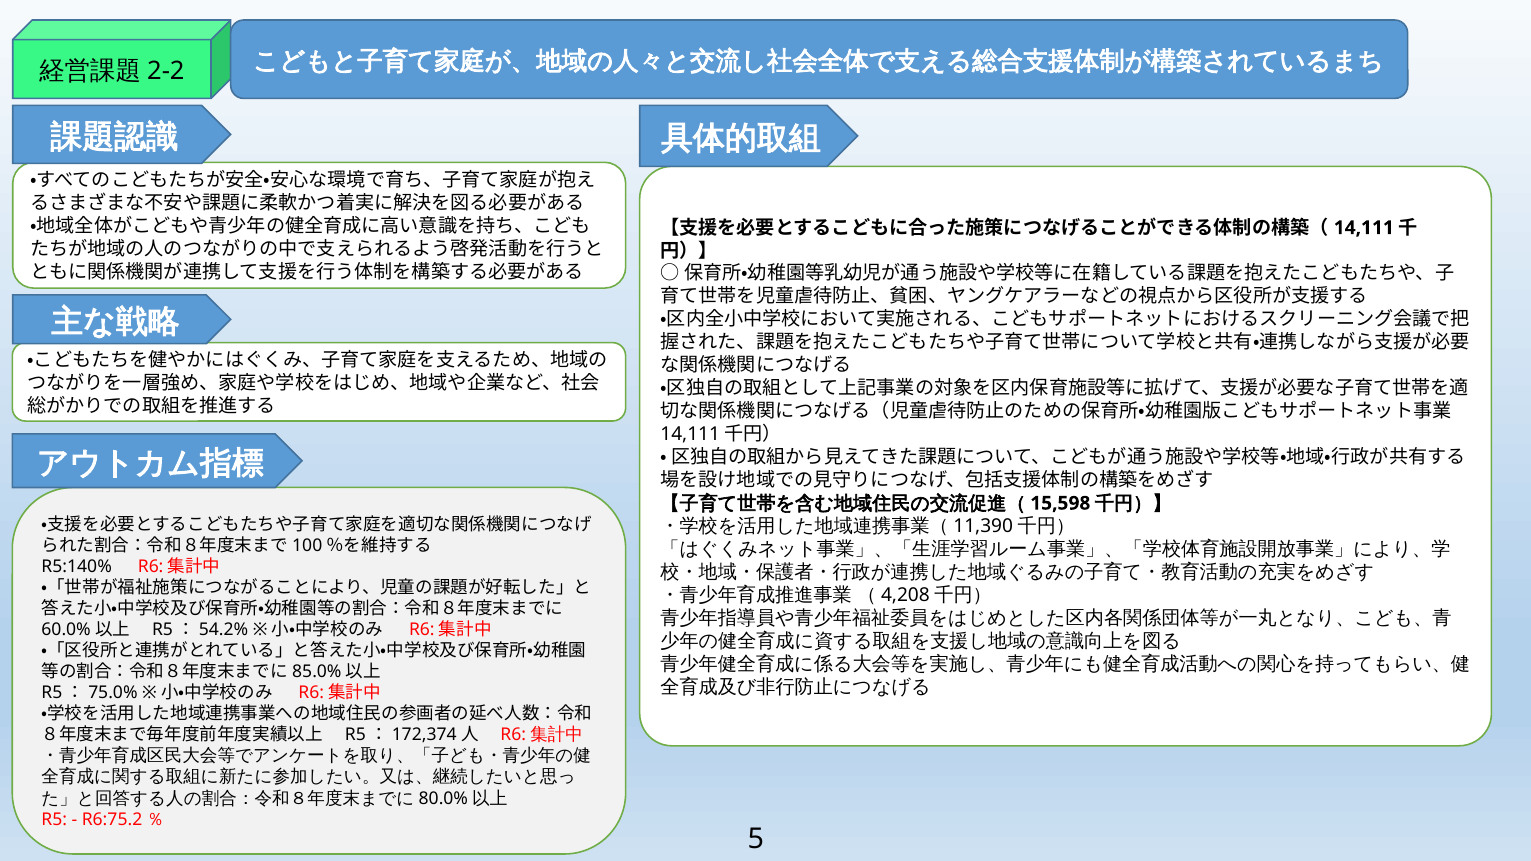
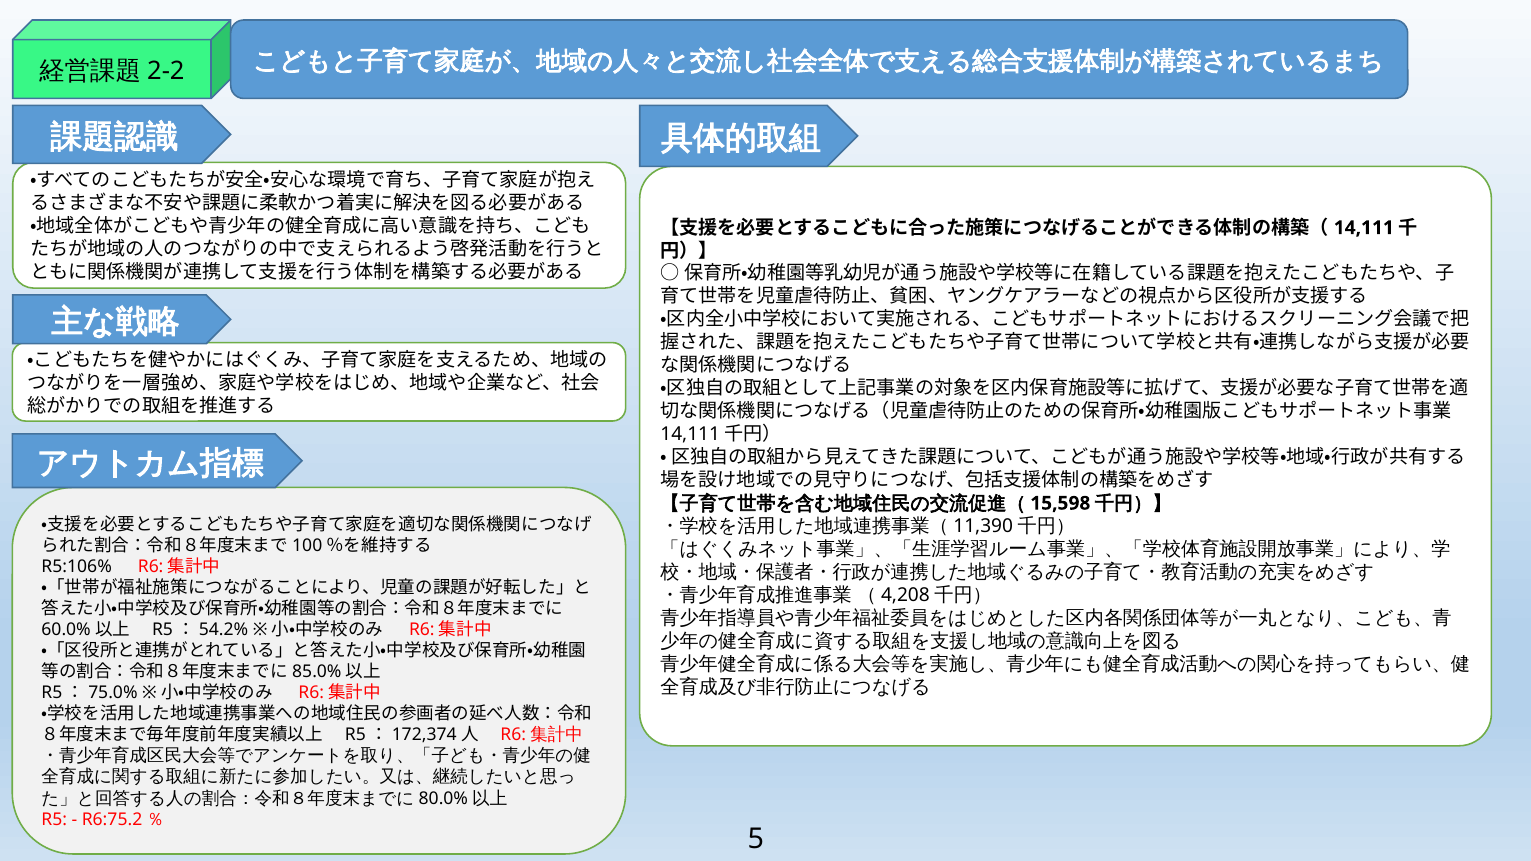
R5:140%: R5:140% -> R5:106% (77, 567)
